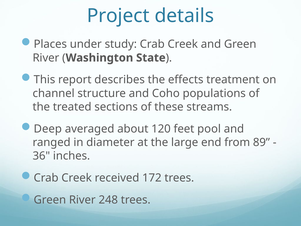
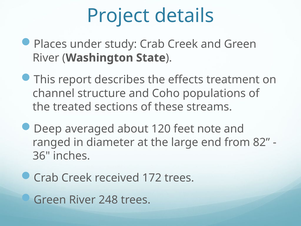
pool: pool -> note (209, 129)
89: 89 -> 82 (261, 142)
